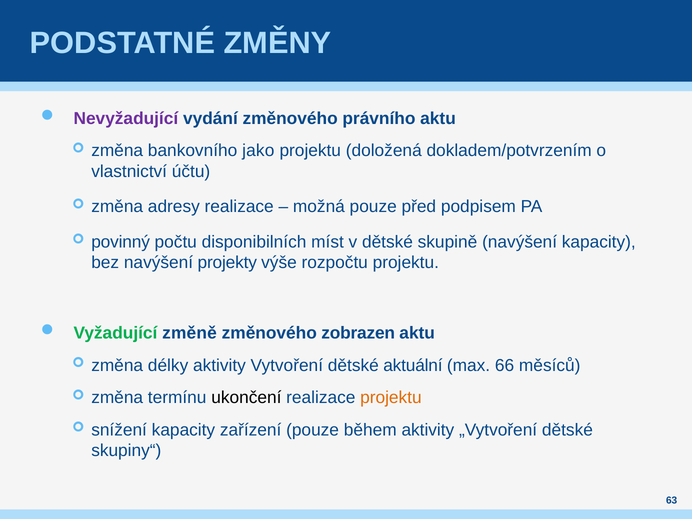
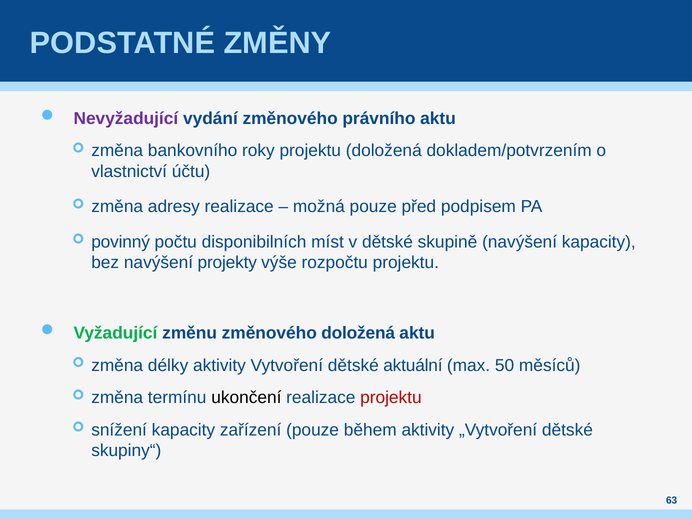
jako: jako -> roky (258, 151)
změně: změně -> změnu (190, 333)
změnového zobrazen: zobrazen -> doložená (358, 333)
66: 66 -> 50 (505, 365)
projektu colour: orange -> red (391, 398)
